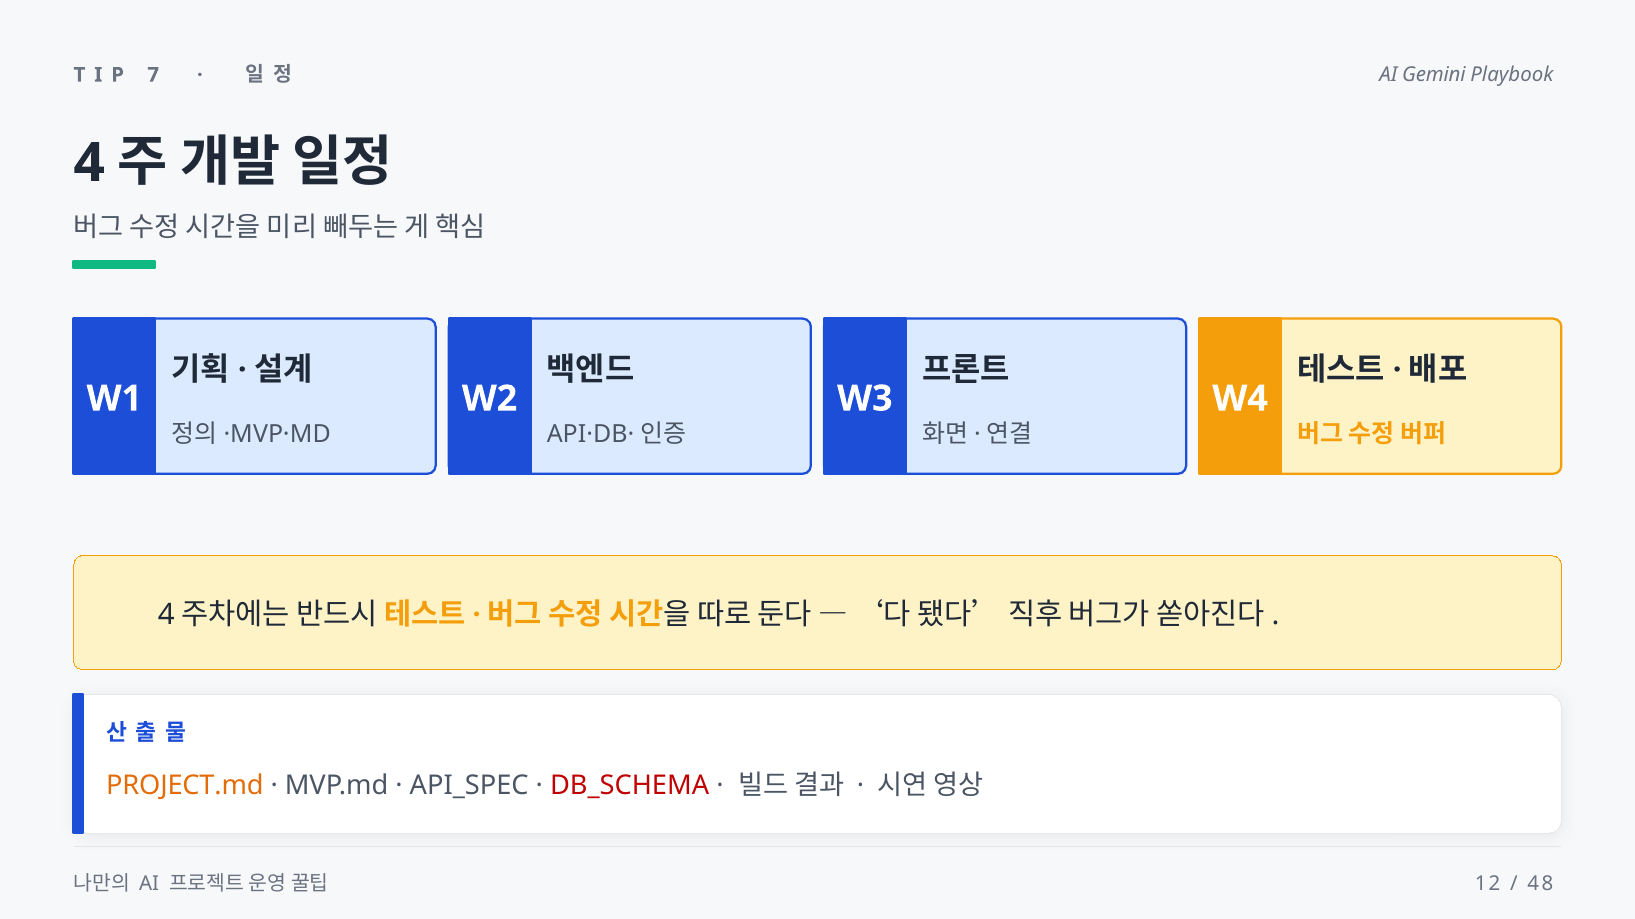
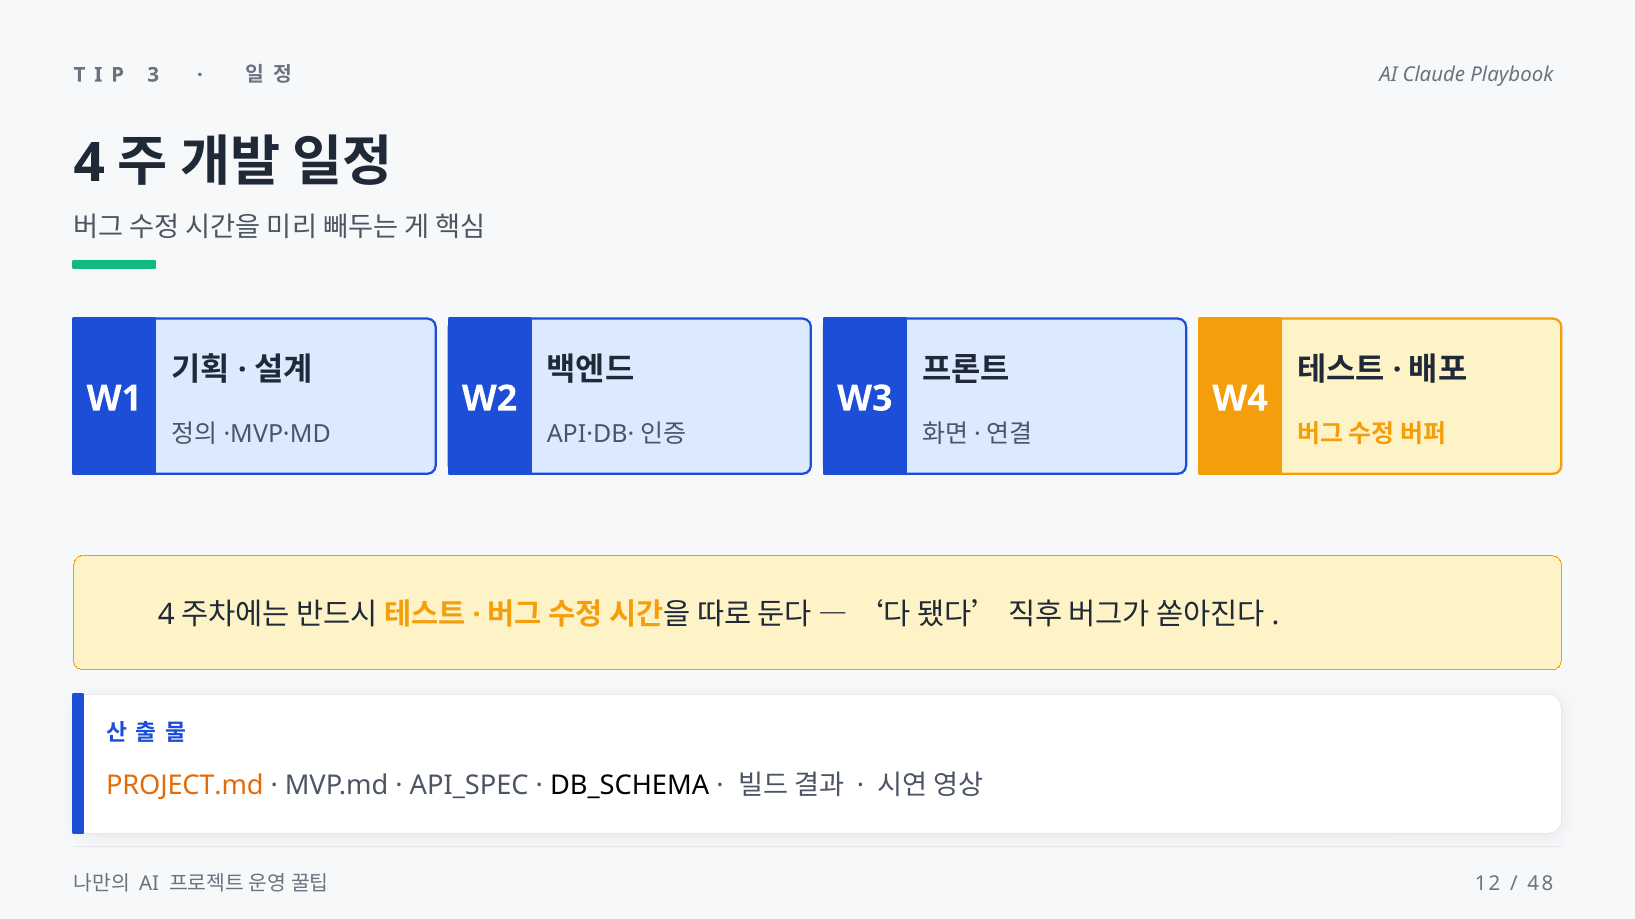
7: 7 -> 3 (153, 75)
Gemini: Gemini -> Claude (1434, 75)
DB_SCHEMA colour: red -> black (630, 787)
